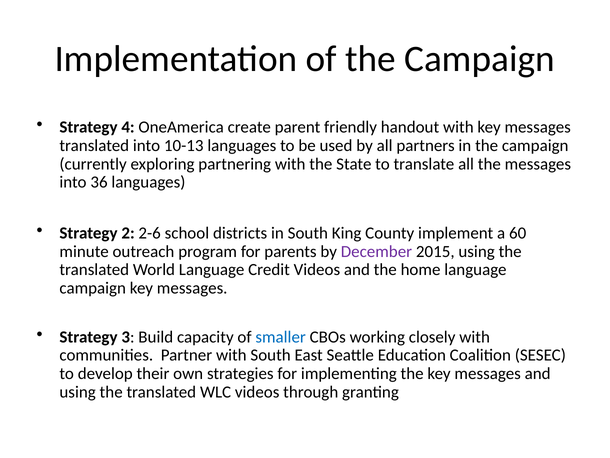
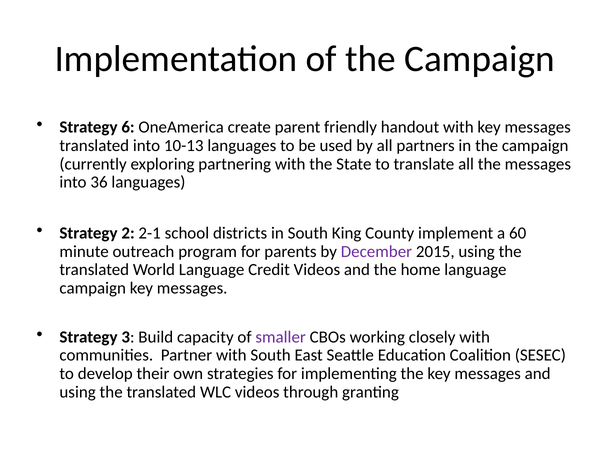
4: 4 -> 6 (128, 127)
2-6: 2-6 -> 2-1 (150, 233)
smaller colour: blue -> purple (281, 337)
